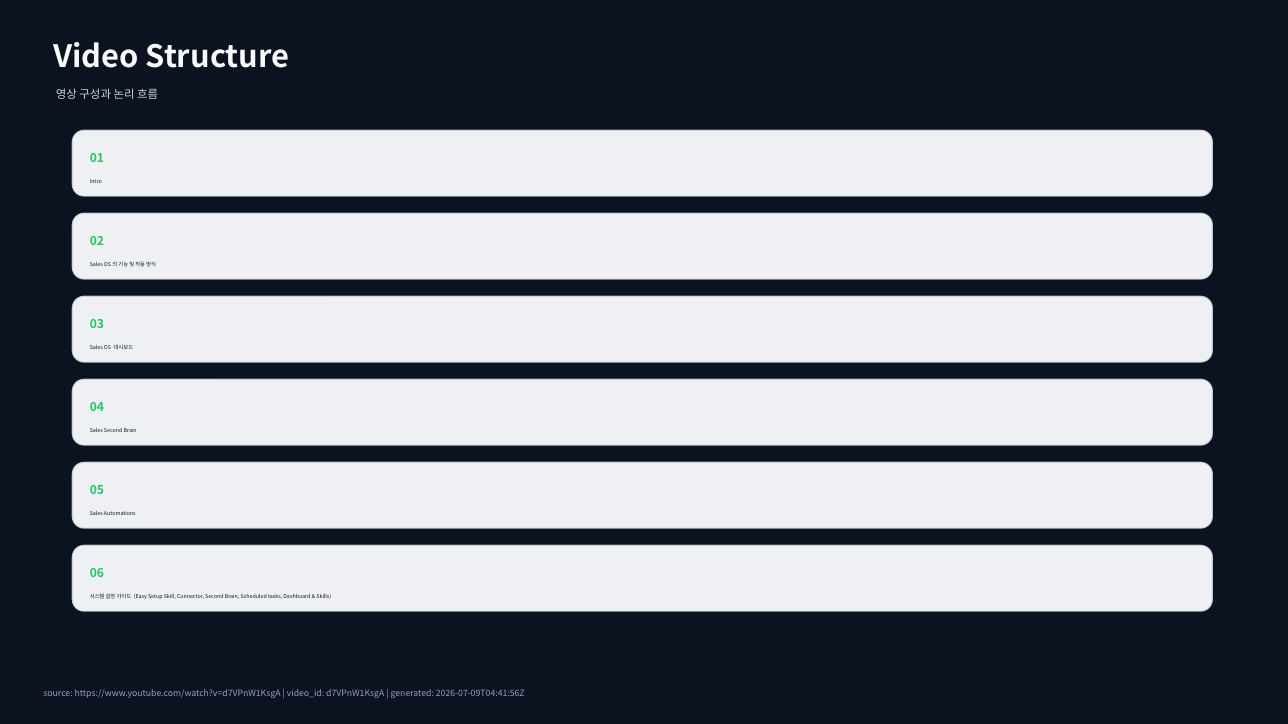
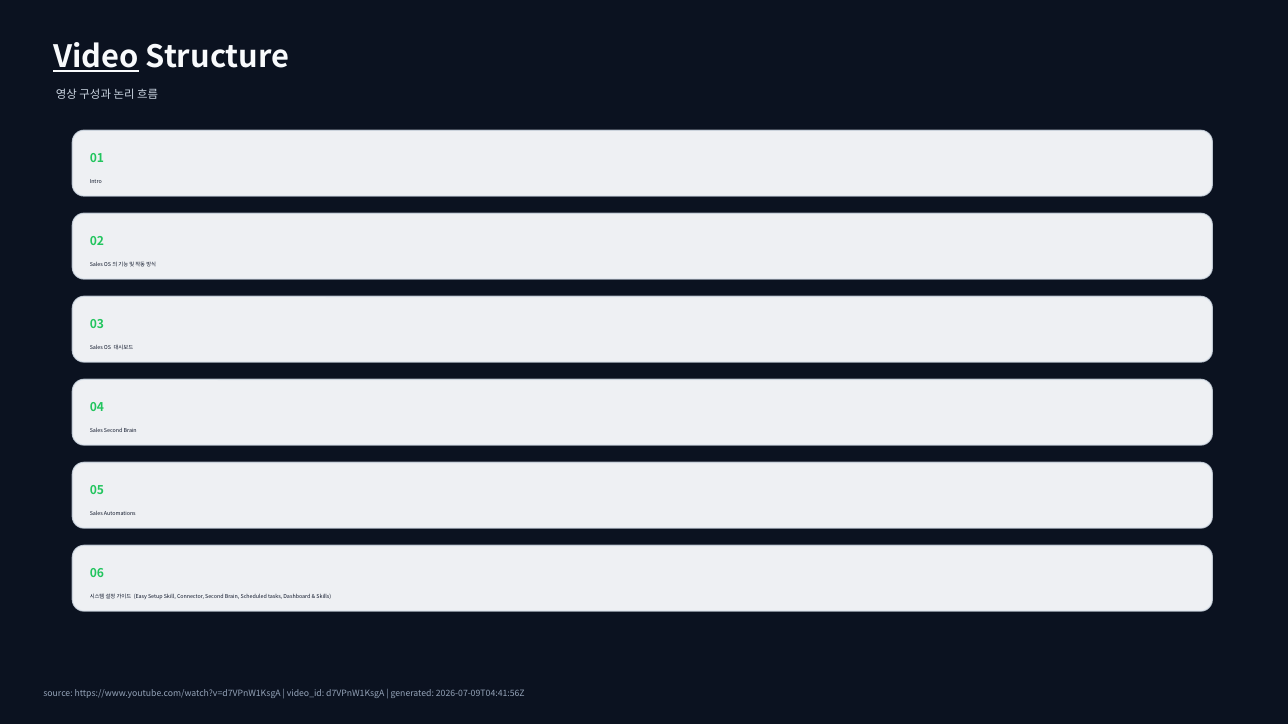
Video underline: none -> present (96, 58)
